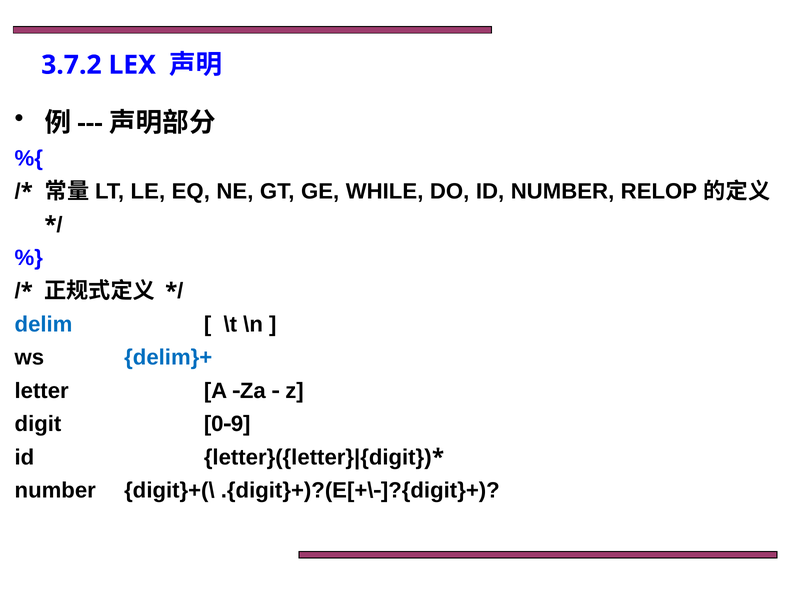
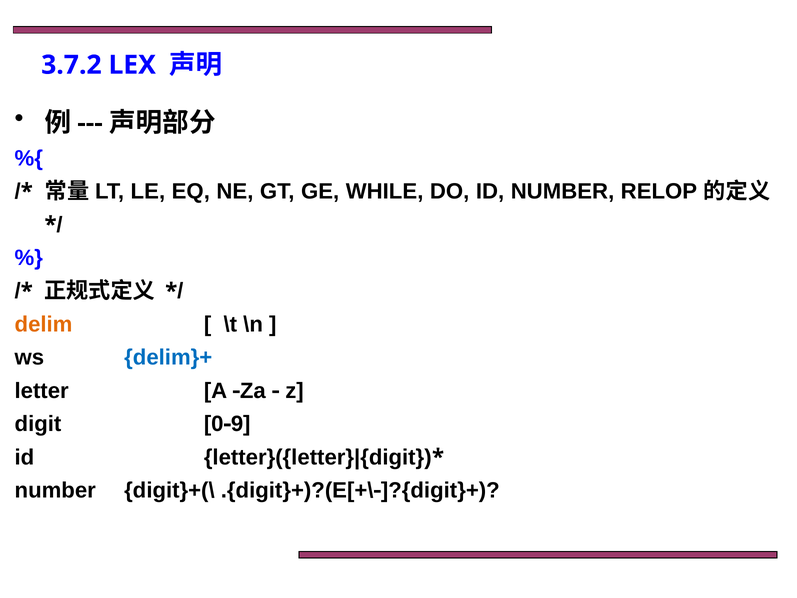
delim colour: blue -> orange (44, 324)
